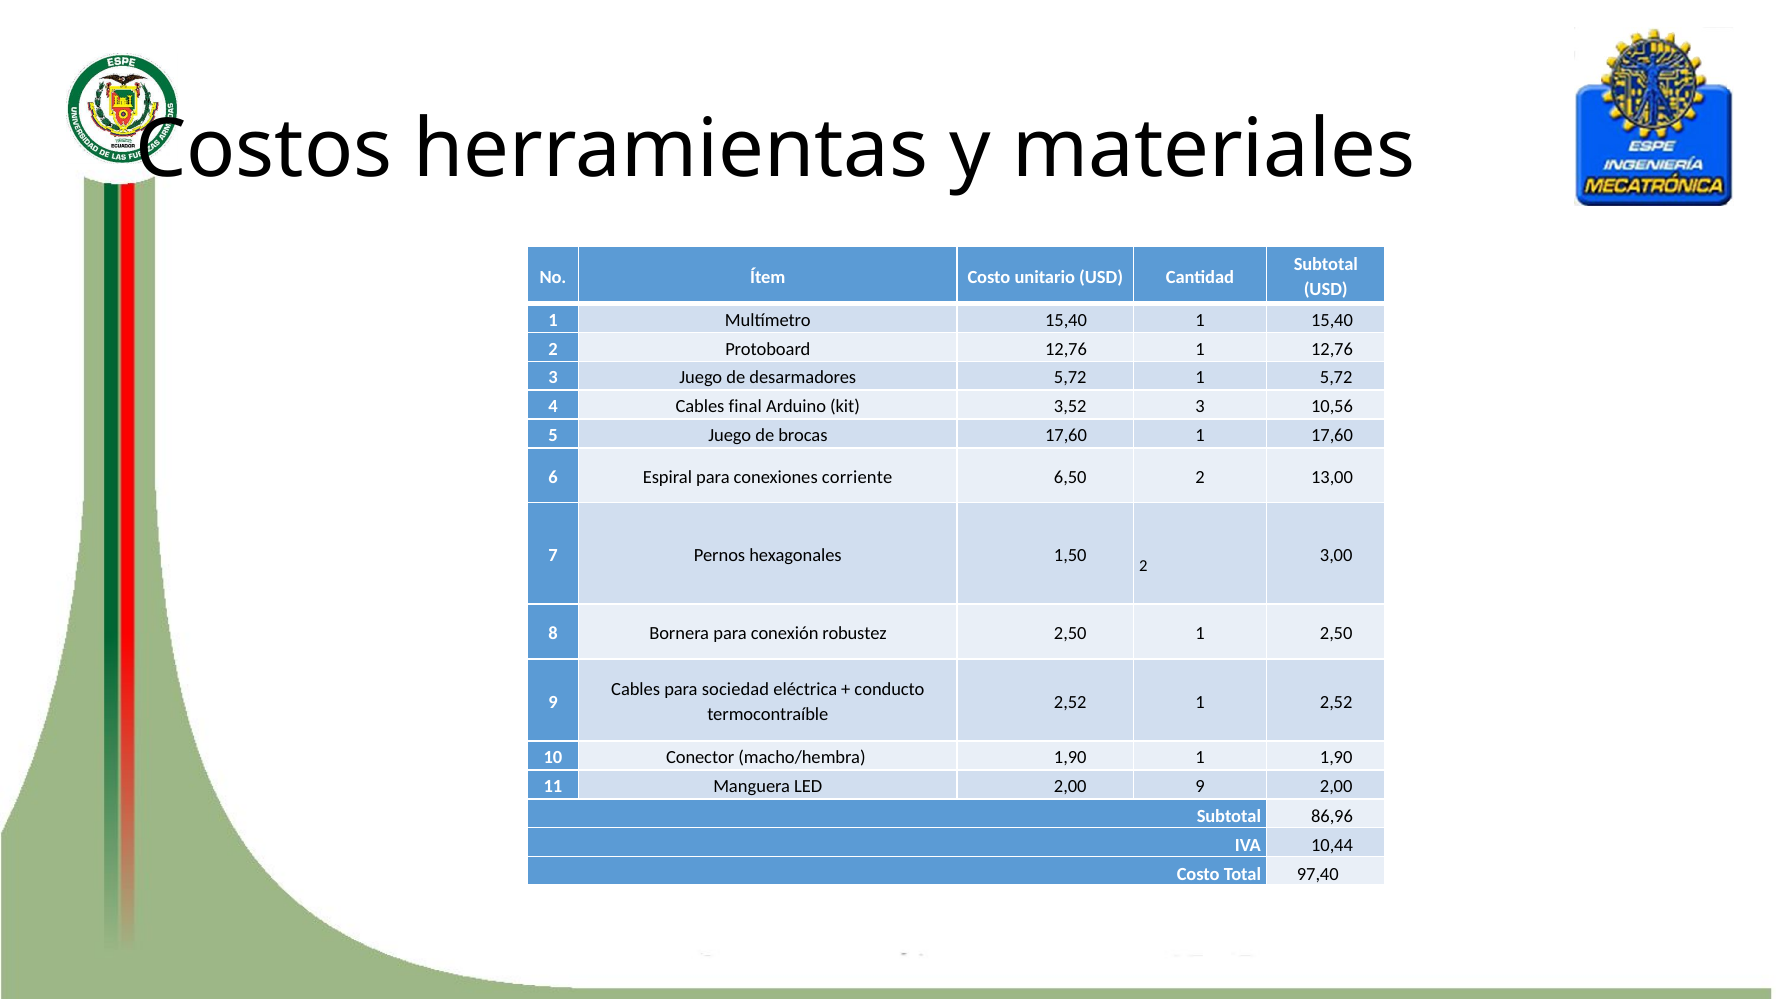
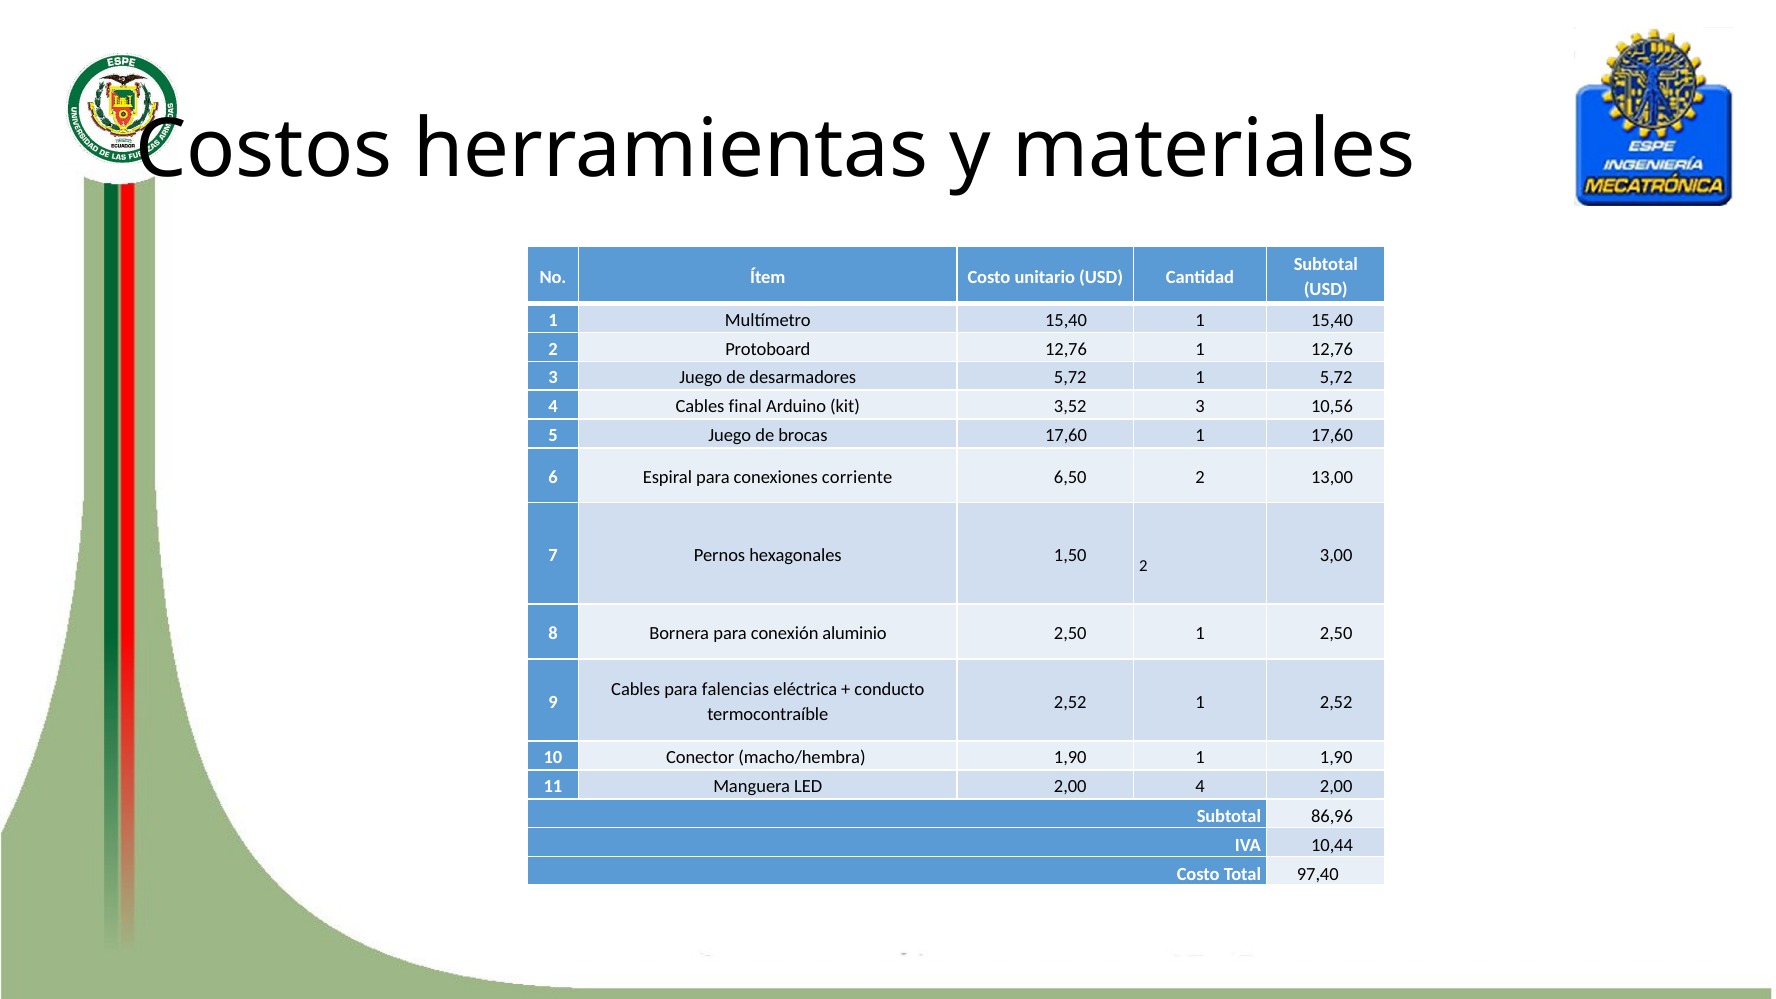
robustez: robustez -> aluminio (854, 633)
sociedad: sociedad -> falencias (735, 689)
2,00 9: 9 -> 4 (1200, 786)
